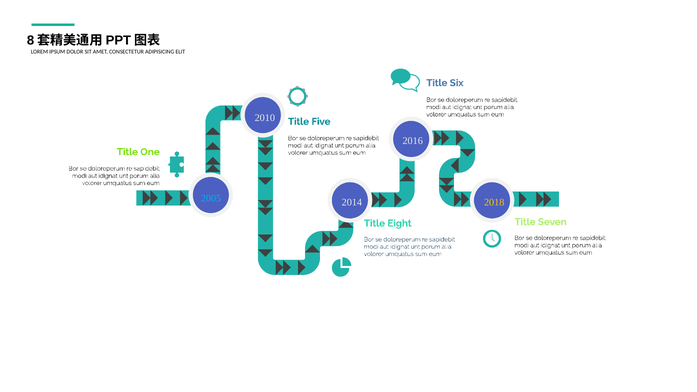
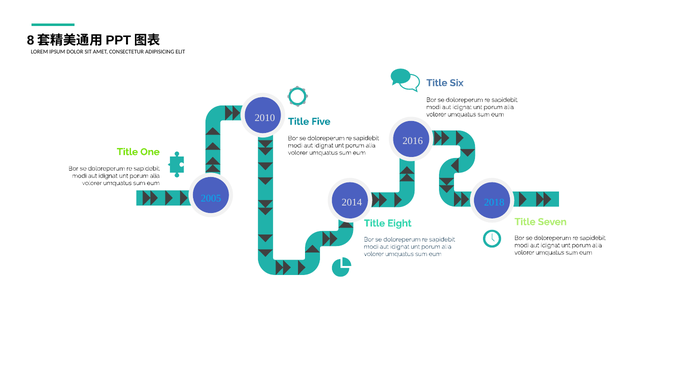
2018 colour: yellow -> light blue (494, 202)
